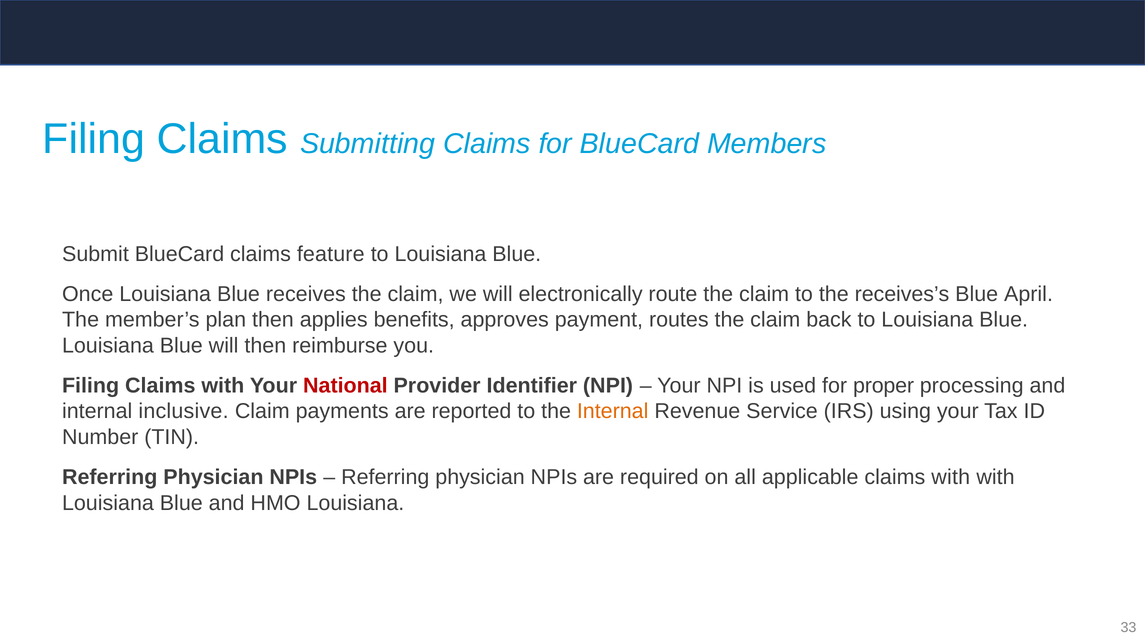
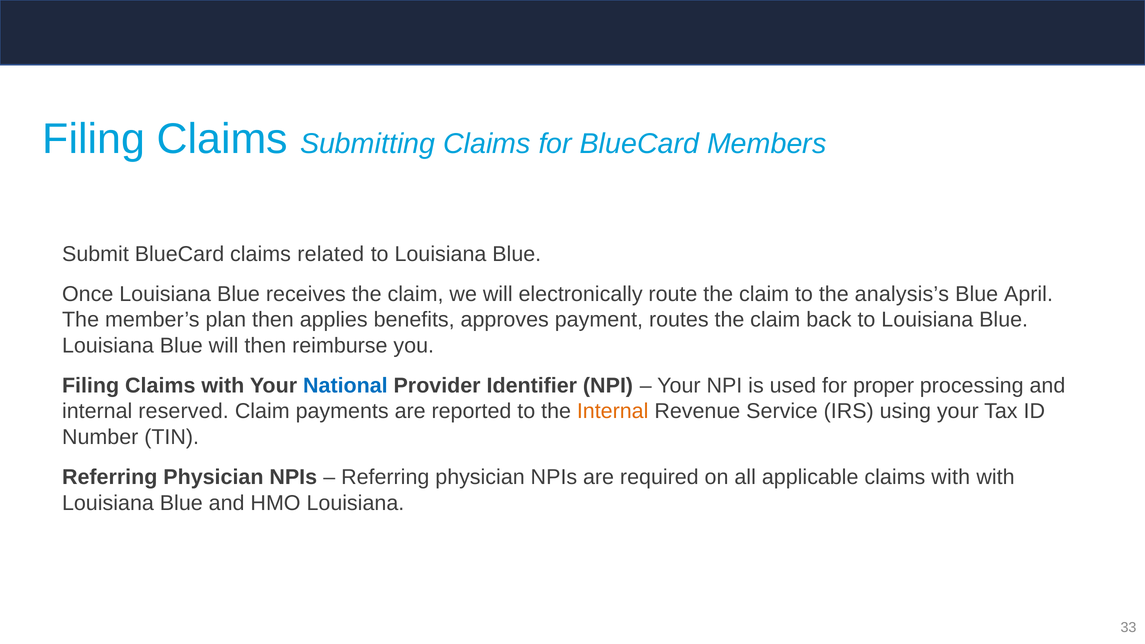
feature: feature -> related (331, 254)
receives’s: receives’s -> analysis’s (902, 294)
National colour: red -> blue (345, 386)
inclusive: inclusive -> reserved (184, 411)
